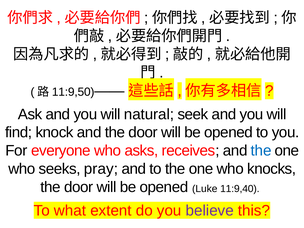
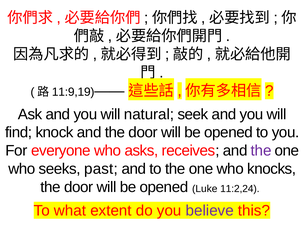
11:9,50: 11:9,50 -> 11:9,19 (73, 92)
the colour: blue -> purple (261, 151)
pray: pray -> past (101, 169)
11:9,40: 11:9,40 -> 11:2,24 (240, 189)
